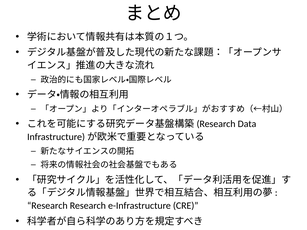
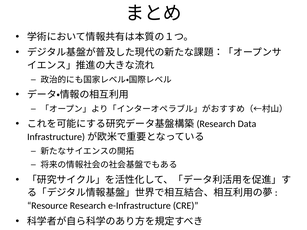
Research: Research -> Resource (47, 206)
